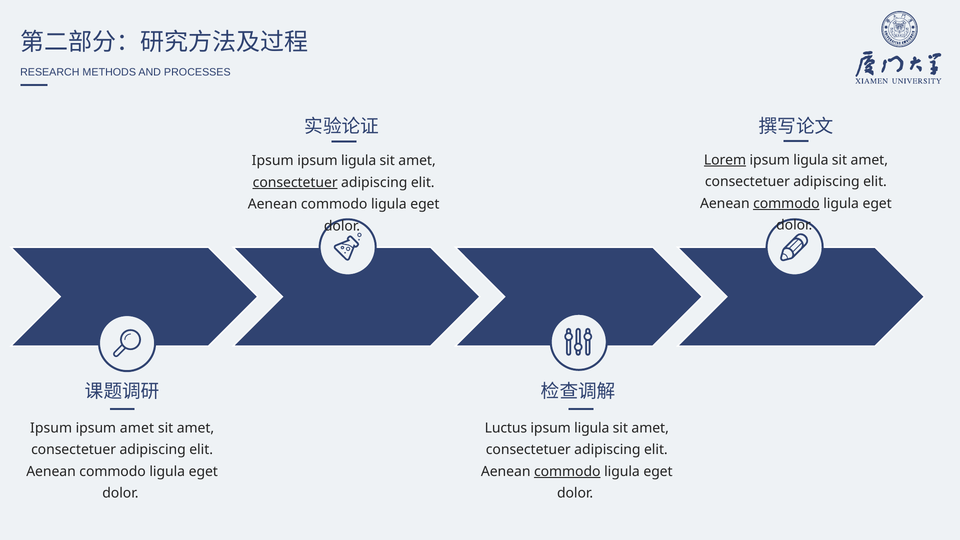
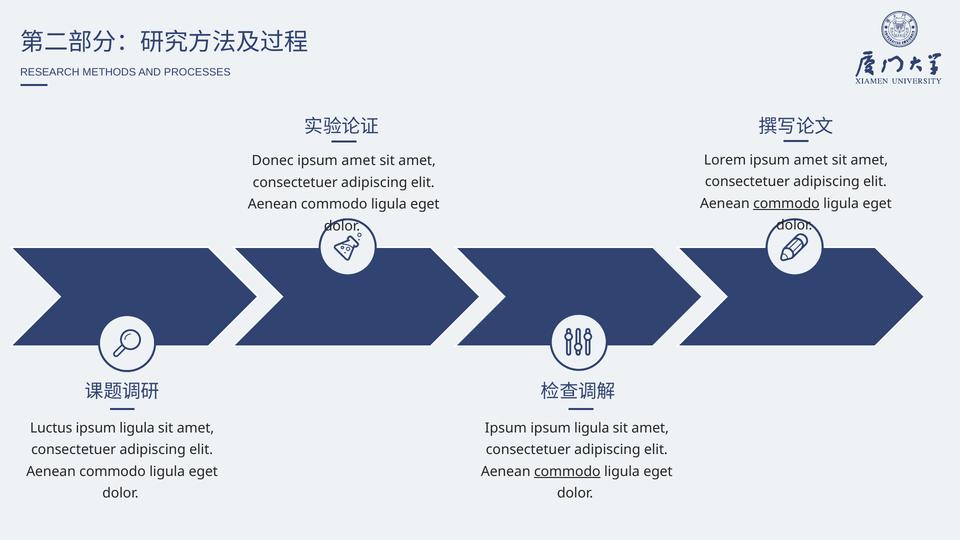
Lorem underline: present -> none (725, 160)
ligula: ligula -> amet (811, 160)
Ipsum: Ipsum -> Donec (273, 161)
ligula: ligula -> amet (359, 161)
consectetuer underline: present -> none (295, 182)
Ipsum: Ipsum -> Luctus (51, 428)
amet: amet -> ligula (137, 428)
Luctus: Luctus -> Ipsum (506, 428)
